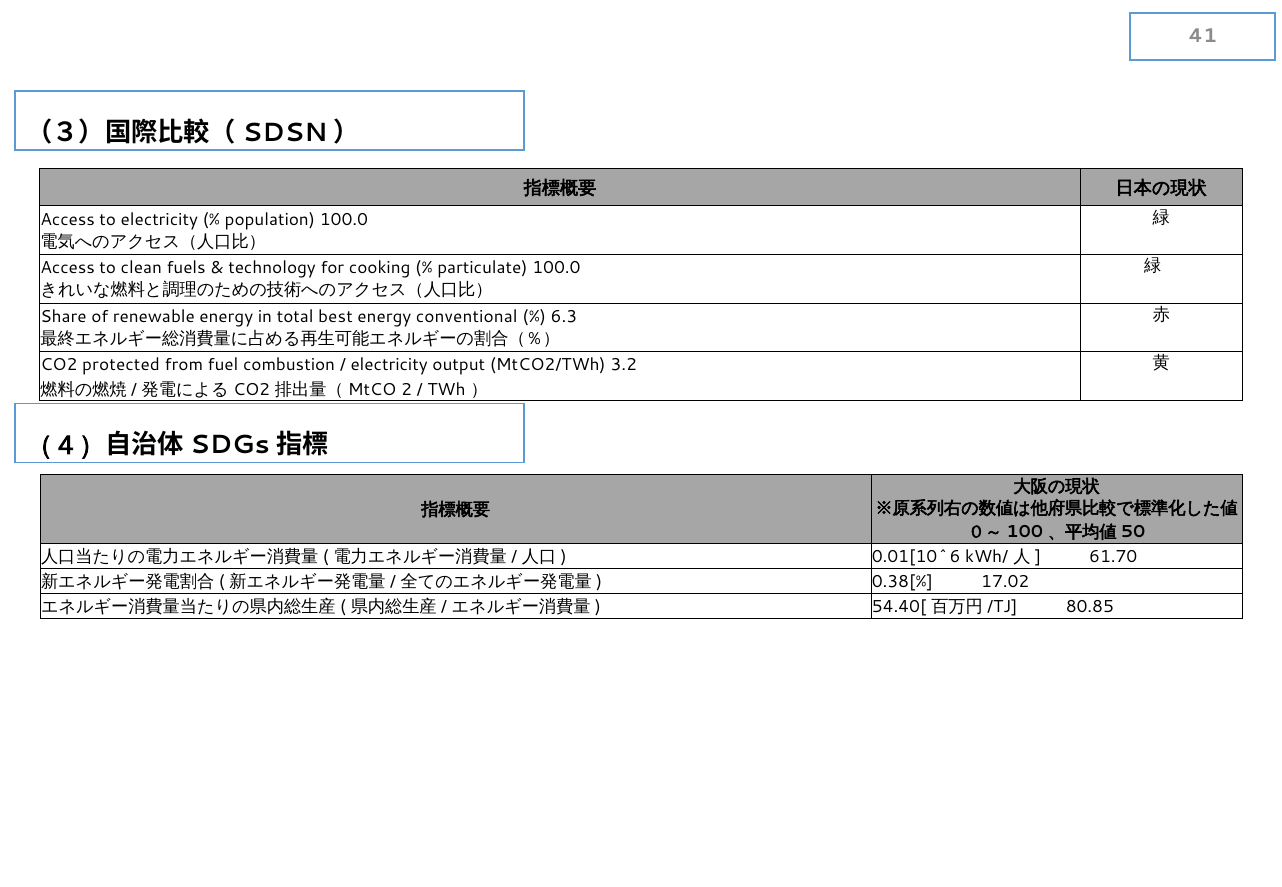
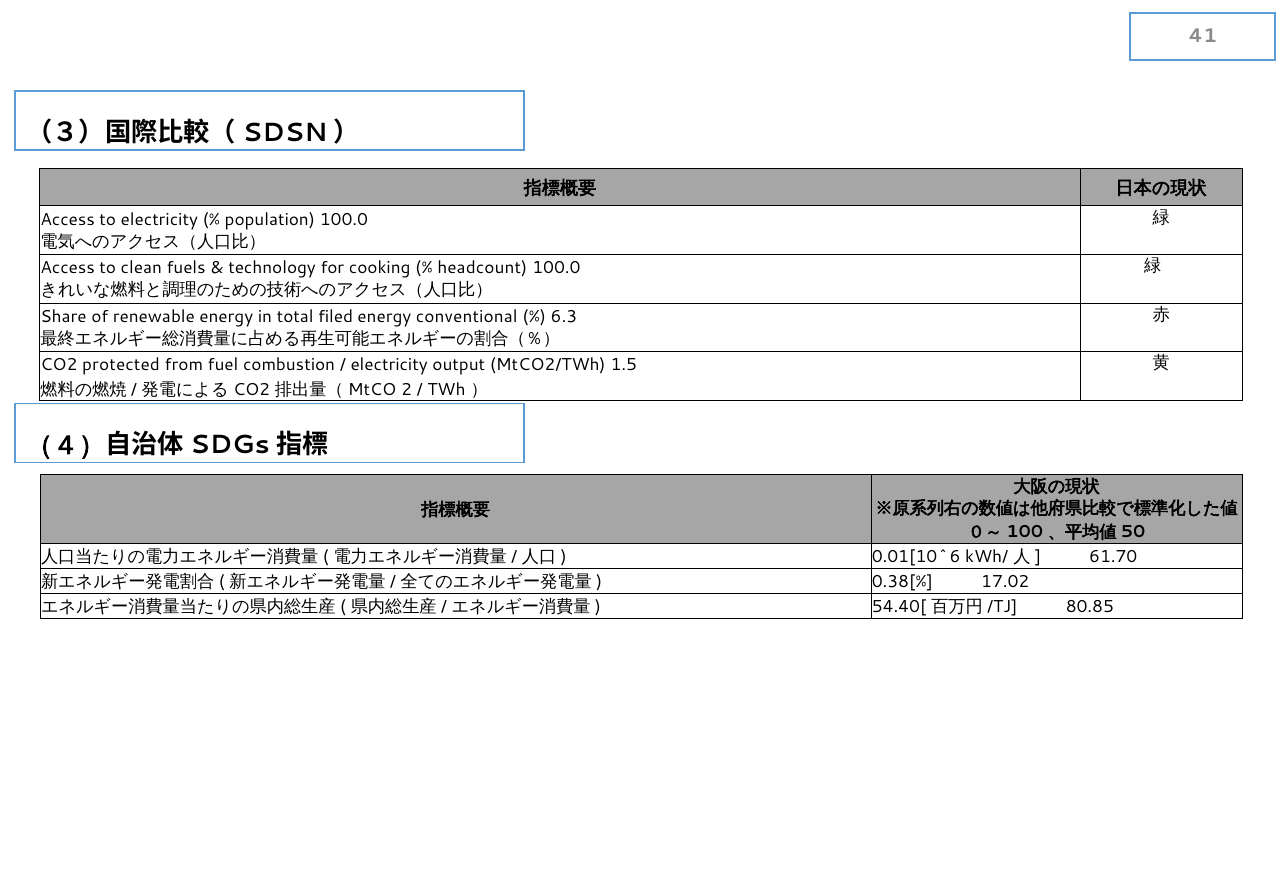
particulate: particulate -> headcount (482, 268)
best: best -> filed (336, 317)
3.2: 3.2 -> 1.5 (624, 365)
